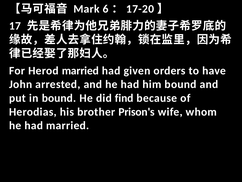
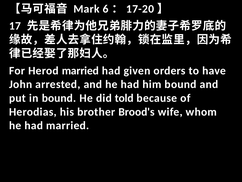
find: find -> told (124, 98)
Prison's: Prison's -> Brood's (137, 112)
